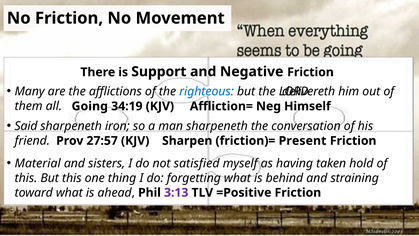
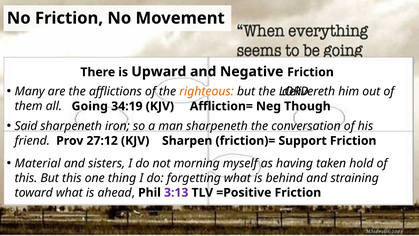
Support: Support -> Upward (159, 72)
righteous colour: blue -> orange (207, 91)
Himself: Himself -> Though (307, 106)
27:57: 27:57 -> 27:12 (102, 141)
Present: Present -> Support (303, 141)
satisfied: satisfied -> morning (197, 163)
